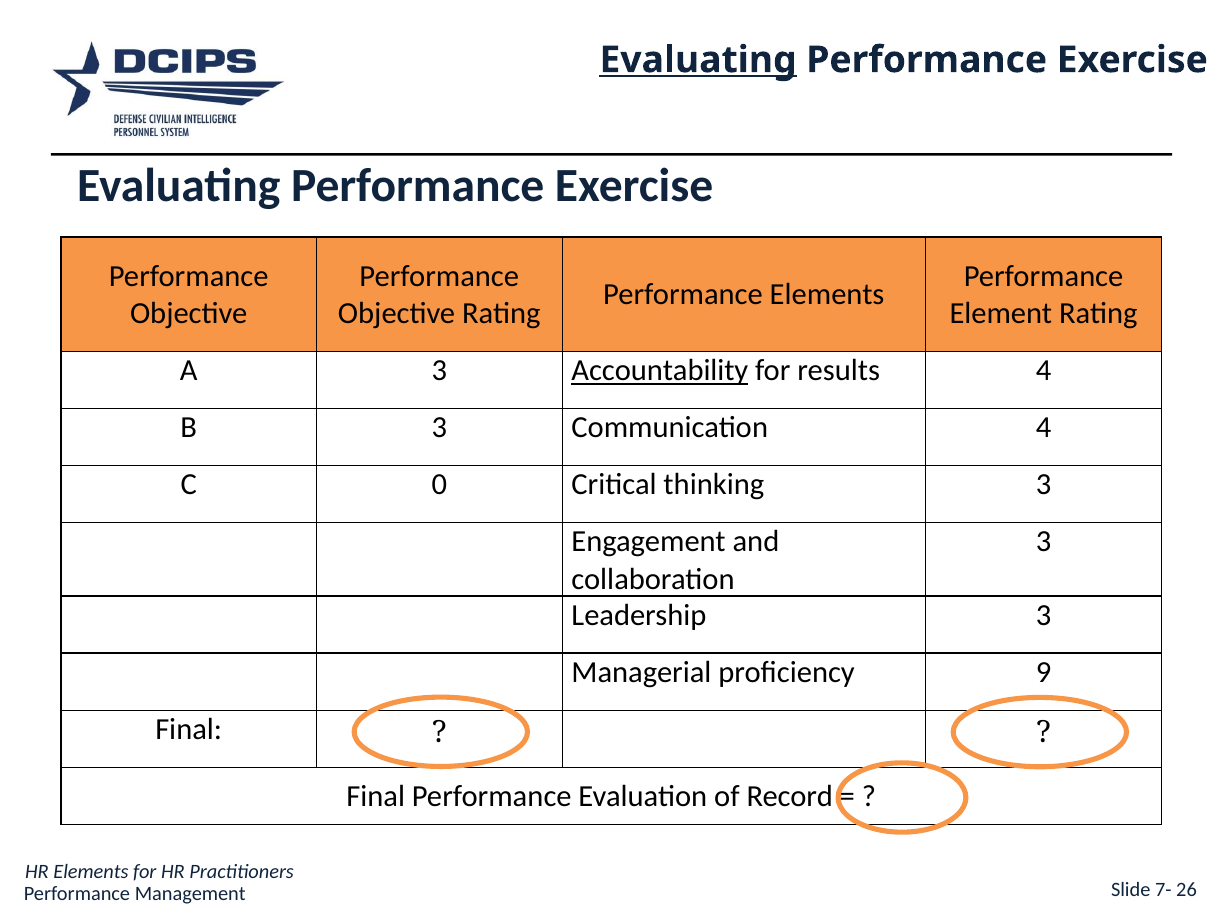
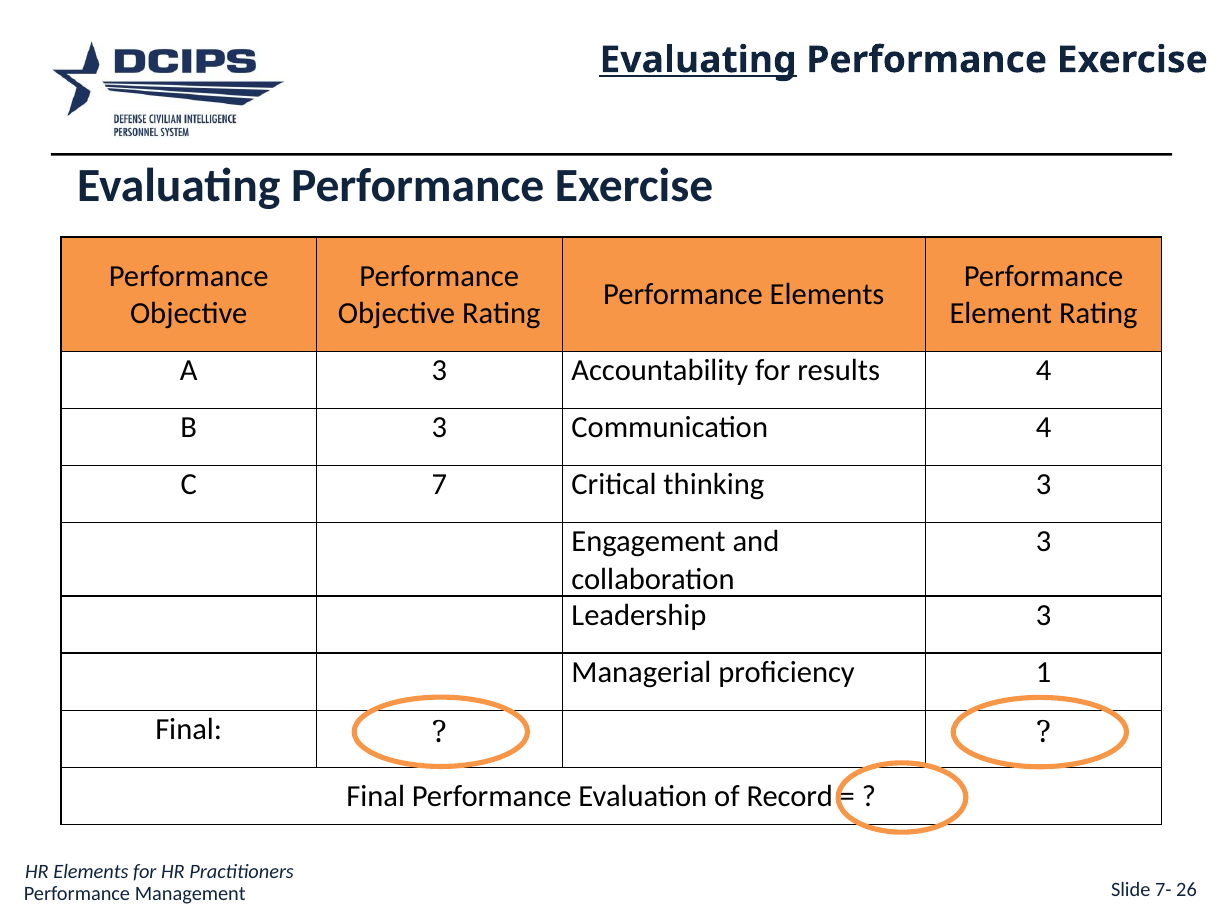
Accountability underline: present -> none (660, 371)
0: 0 -> 7 (439, 485)
9: 9 -> 1 (1044, 672)
